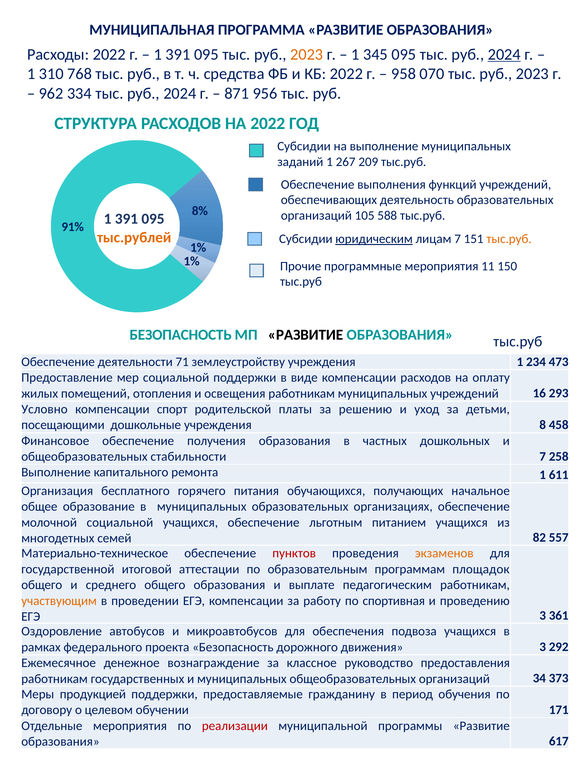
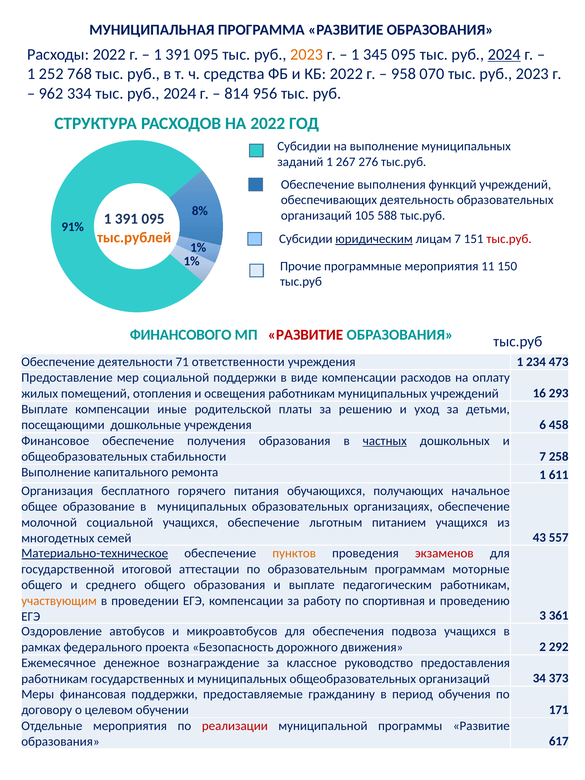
310: 310 -> 252 (51, 74)
871: 871 -> 814 (237, 93)
209: 209 -> 276 (368, 162)
тыс.руб colour: orange -> red (509, 239)
БЕЗОПАСНОСТЬ: БЕЗОПАСНОСТЬ -> ФИНАНСОВОГО (181, 335)
РАЗВИТИЕ colour: black -> red (306, 335)
землеустройству: землеустройству -> ответственности (238, 362)
Условно: Условно -> Выплате (45, 409)
спорт: спорт -> иные (172, 409)
8: 8 -> 6 (543, 425)
частных underline: none -> present (385, 441)
82: 82 -> 43 (539, 537)
Материально-техническое underline: none -> present (95, 553)
пунктов colour: red -> orange (294, 553)
экзаменов colour: orange -> red (444, 553)
площадок: площадок -> моторные (481, 569)
движения 3: 3 -> 2 (543, 647)
продукцией: продукцией -> финансовая (93, 694)
